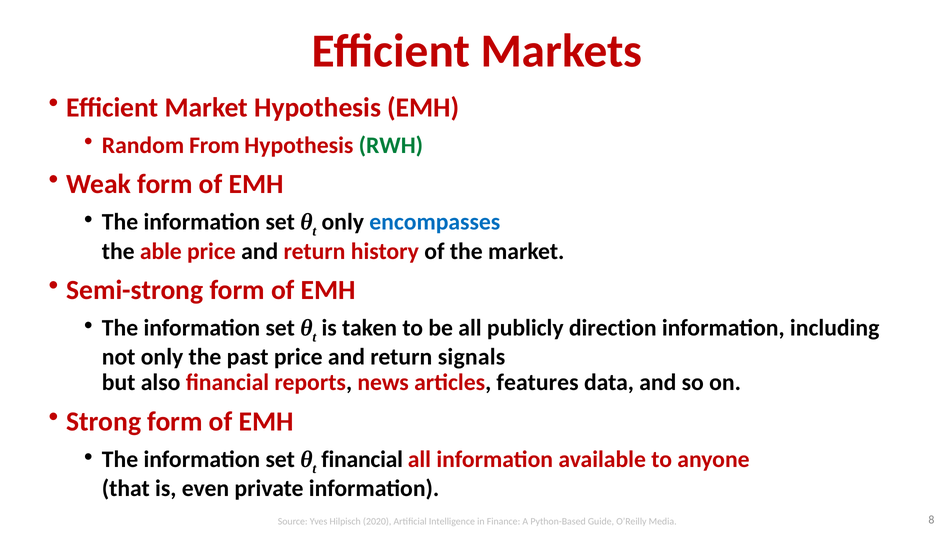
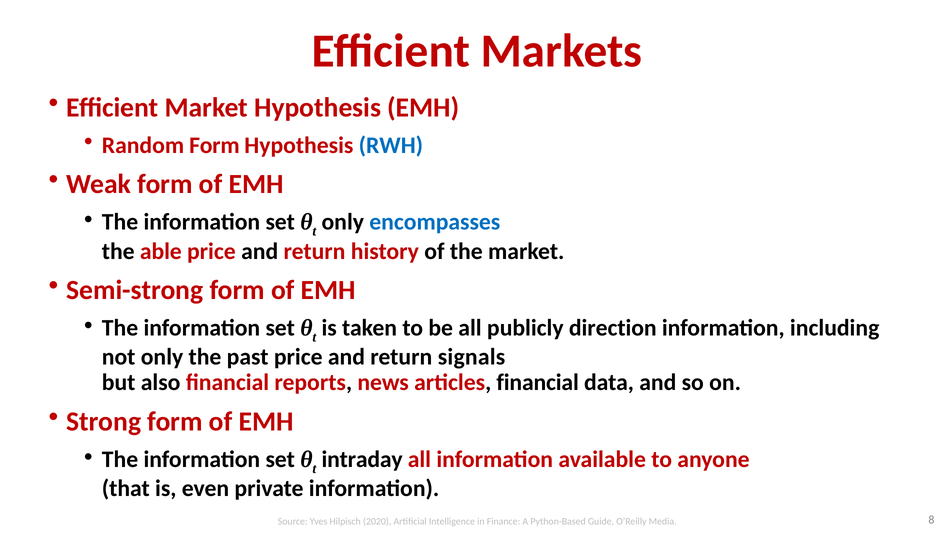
Random From: From -> Form (214, 145)
RWH colour: green -> blue (391, 145)
articles features: features -> financial (538, 382)
financial: financial -> intraday (362, 459)
